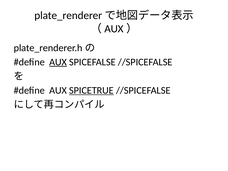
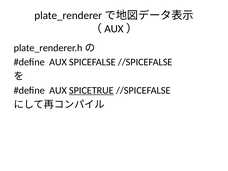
AUX underline: present -> none (58, 62)
